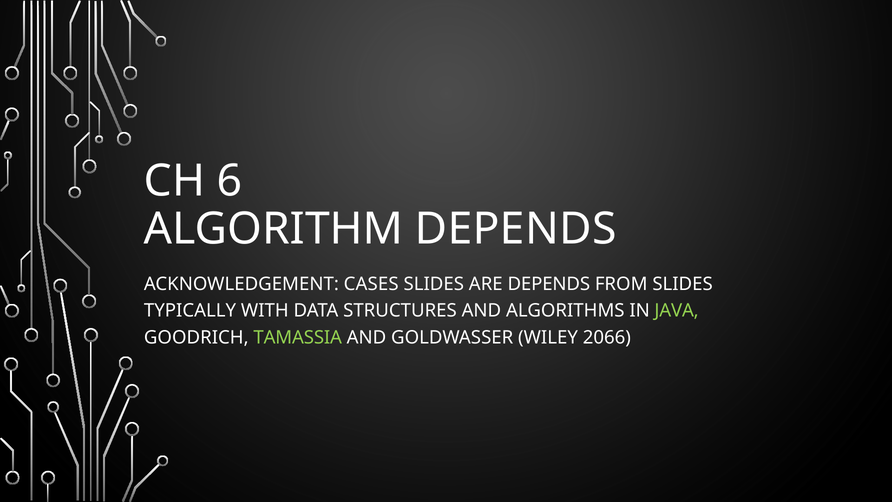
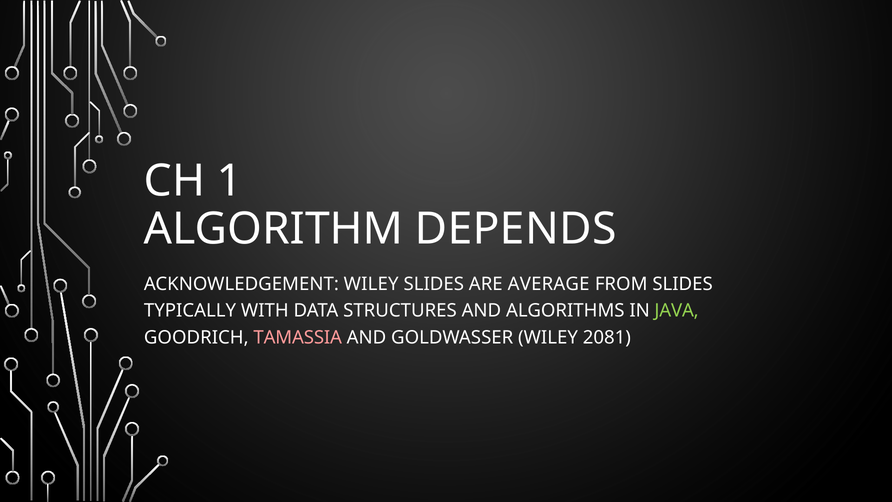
6: 6 -> 1 (229, 181)
ACKNOWLEDGEMENT CASES: CASES -> WILEY (371, 284)
ARE DEPENDS: DEPENDS -> AVERAGE (549, 284)
TAMASSIA colour: light green -> pink (298, 337)
2066: 2066 -> 2081 (607, 337)
